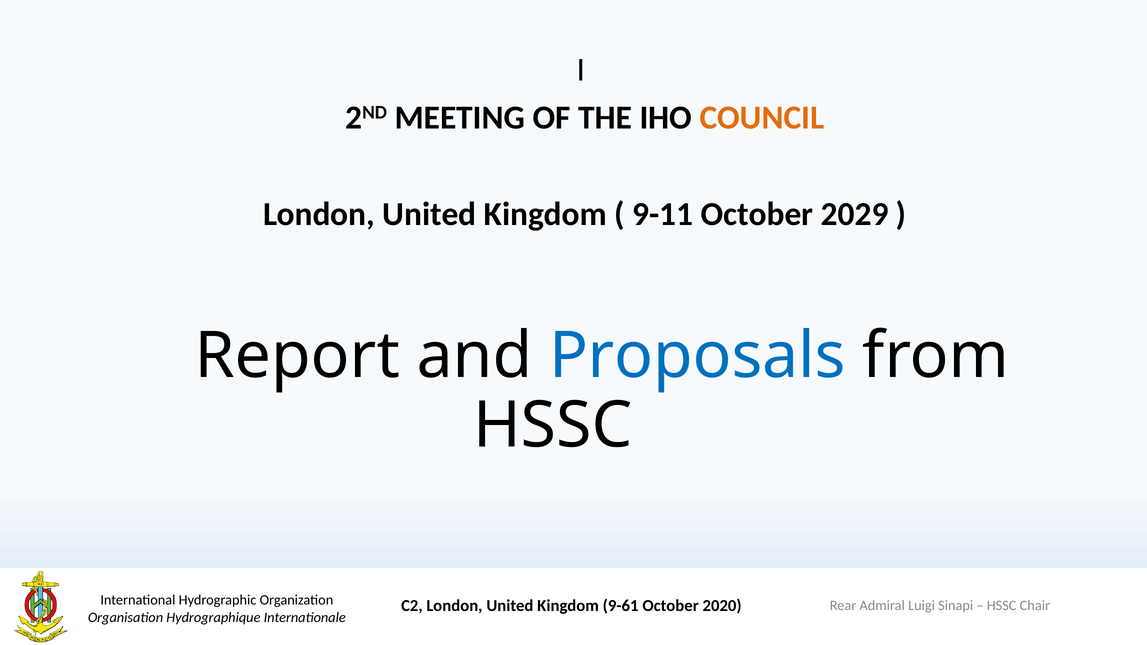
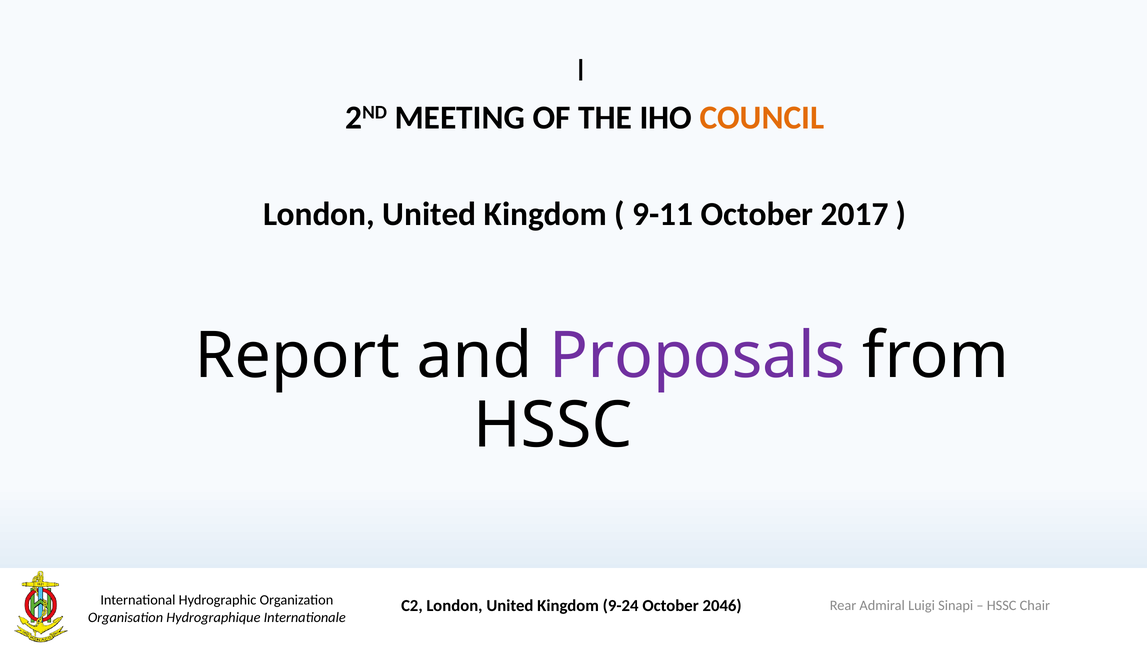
2029: 2029 -> 2017 (855, 214)
Proposals colour: blue -> purple (697, 356)
9-61: 9-61 -> 9-24 (621, 606)
2020: 2020 -> 2046 (722, 606)
